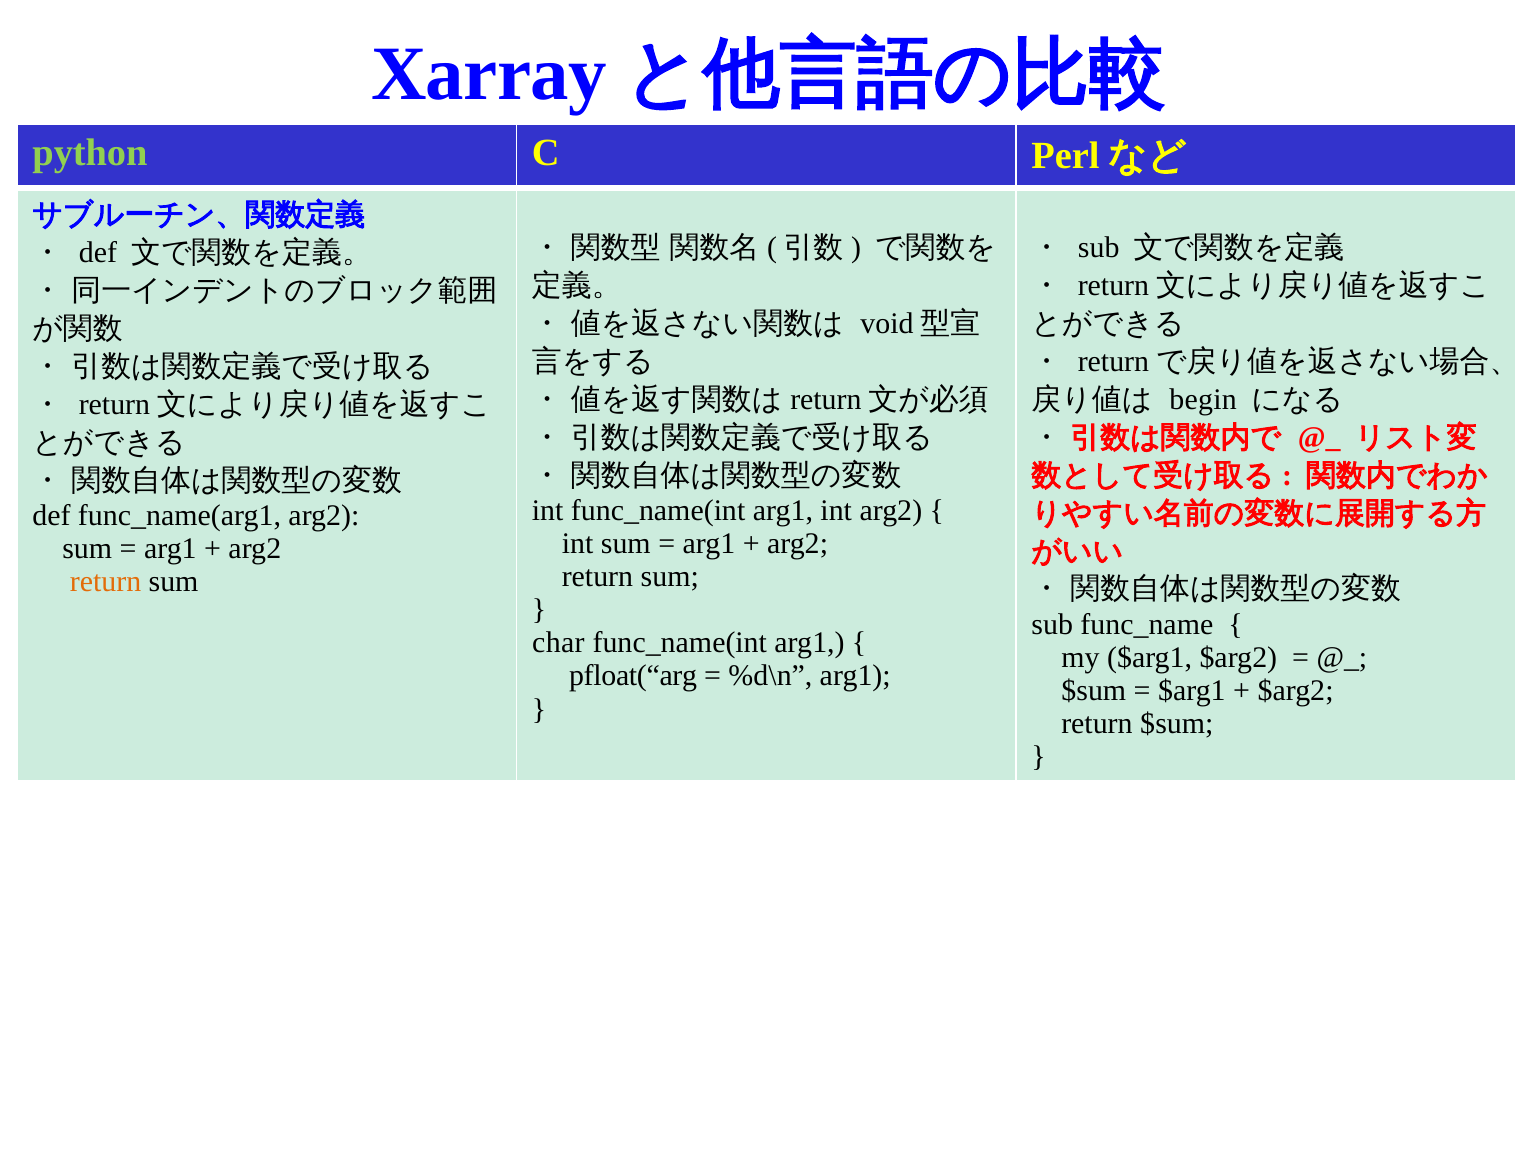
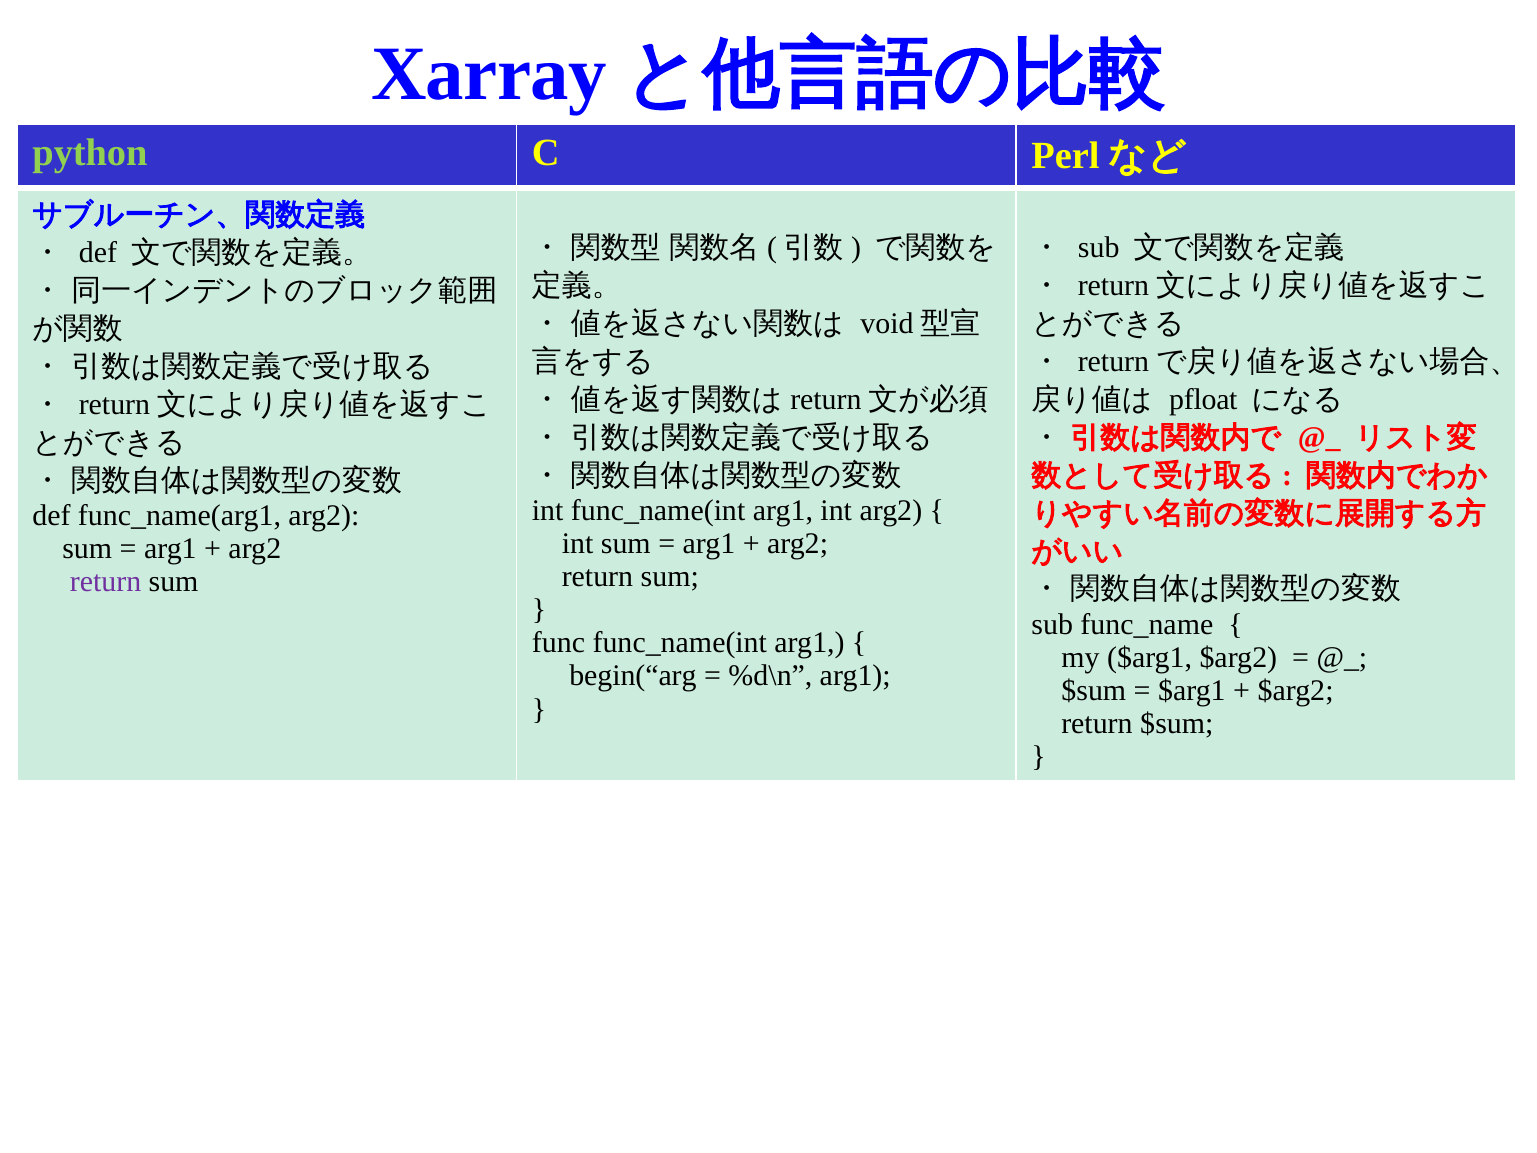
begin: begin -> pfloat (1203, 399)
return colour: orange -> purple (106, 582)
char: char -> func (559, 643)
pfloat(“arg: pfloat(“arg -> begin(“arg (633, 676)
